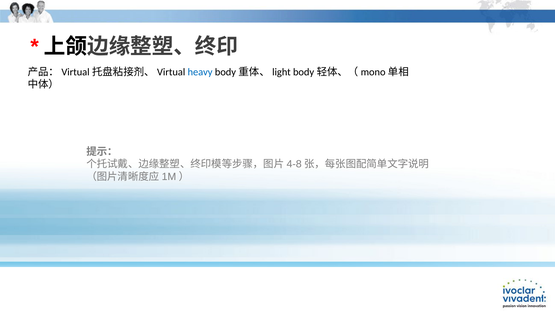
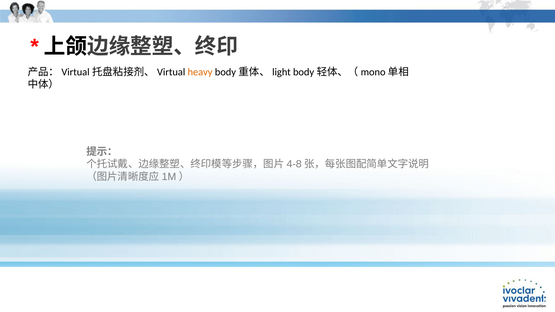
heavy colour: blue -> orange (200, 72)
